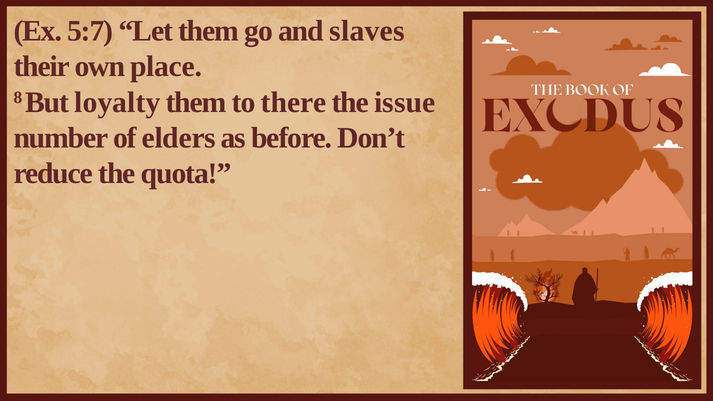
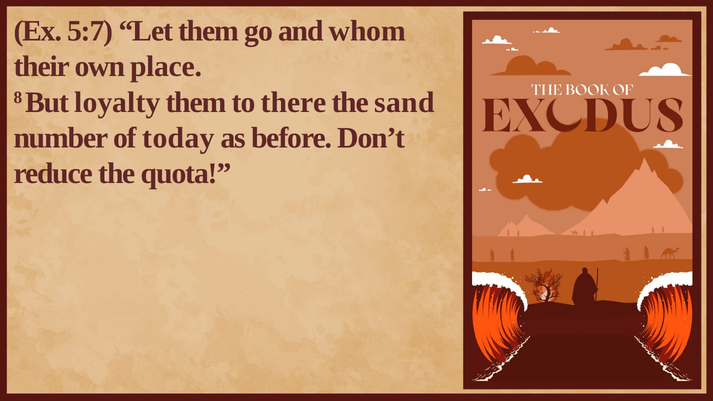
slaves: slaves -> whom (367, 31)
issue: issue -> sand (405, 102)
elders: elders -> today (179, 138)
